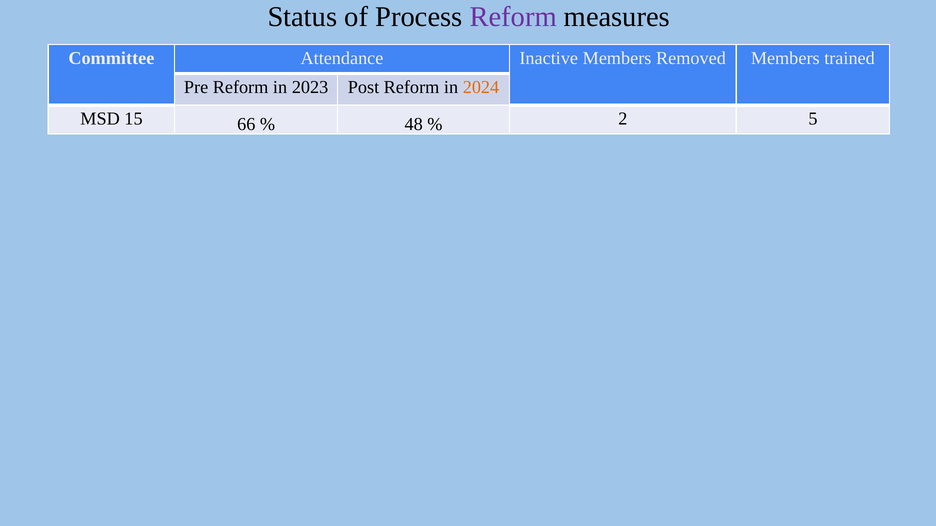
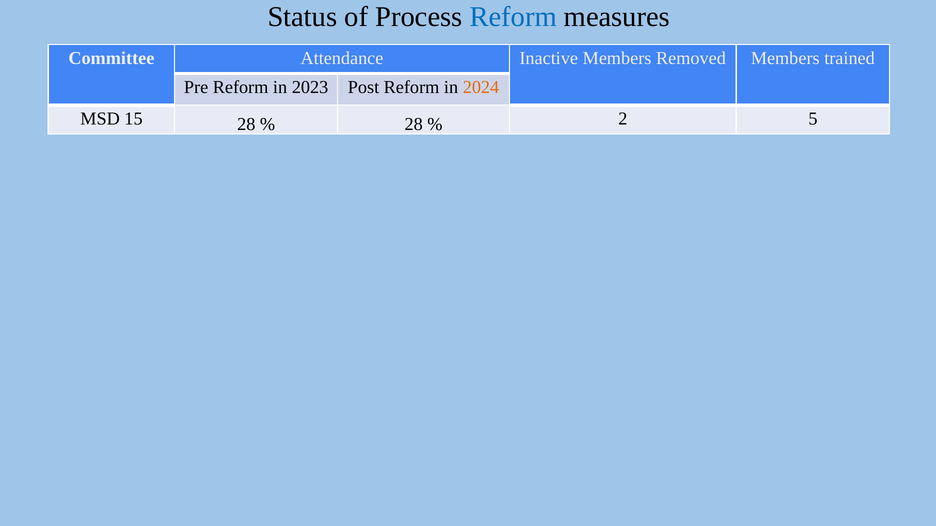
Reform colour: purple -> blue (513, 17)
15 66: 66 -> 28 (246, 124)
48: 48 -> 28 (414, 124)
